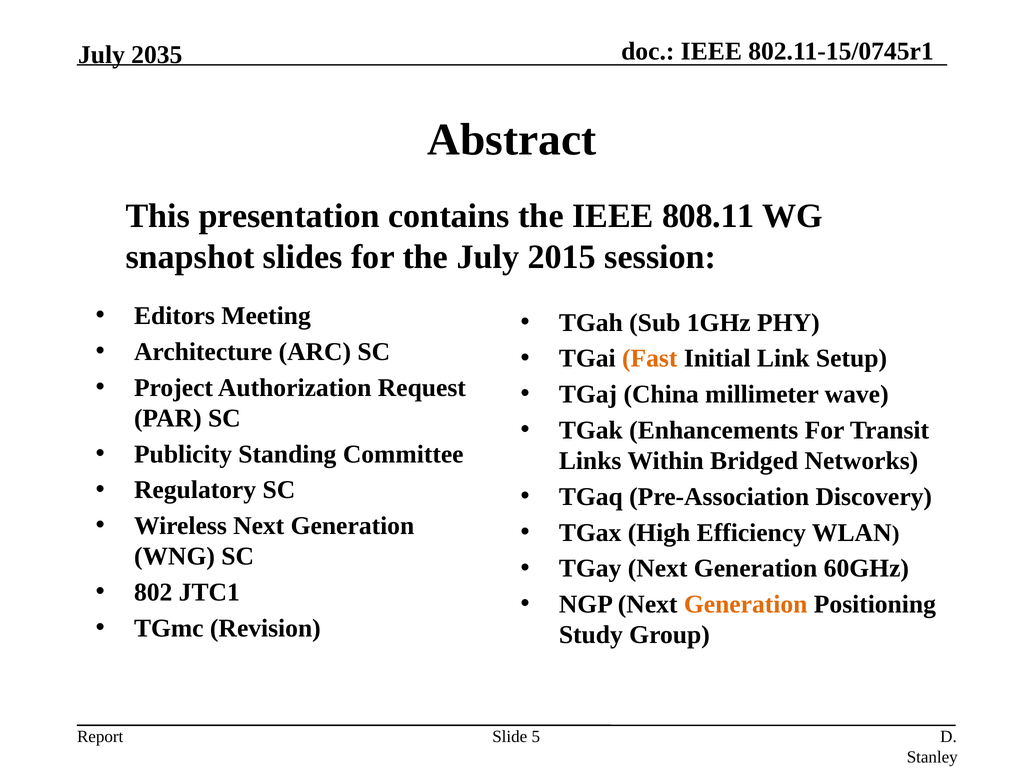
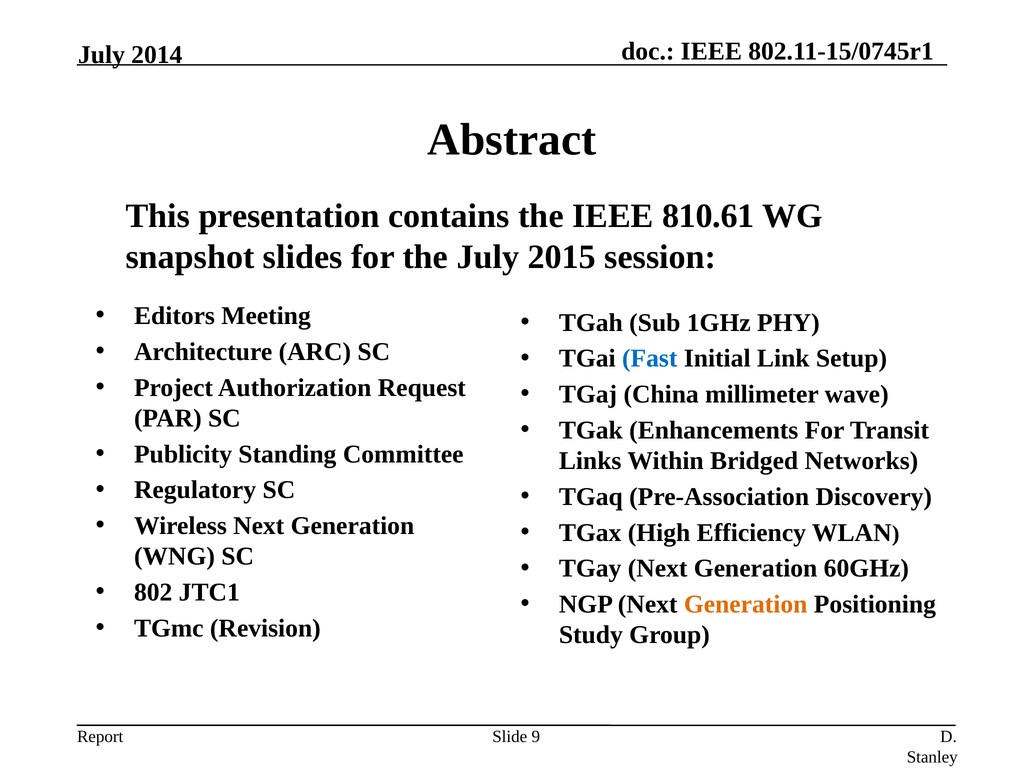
2035: 2035 -> 2014 (157, 55)
808.11: 808.11 -> 810.61 (708, 216)
Fast colour: orange -> blue (650, 359)
5: 5 -> 9 (536, 737)
